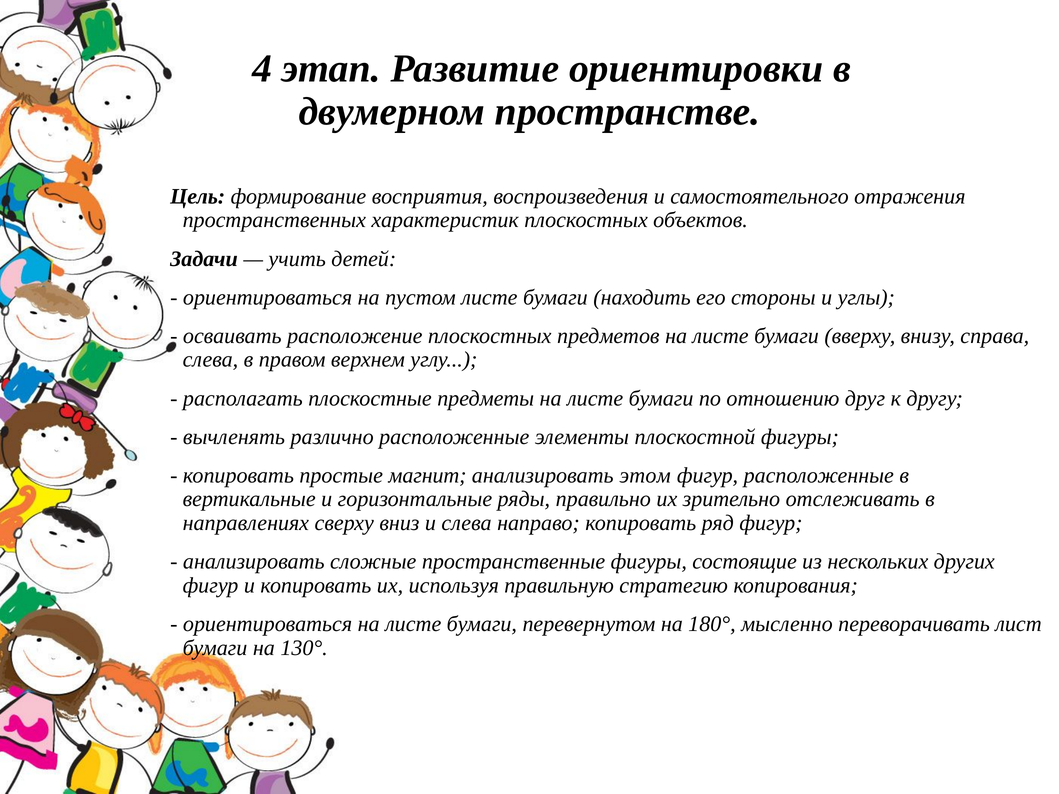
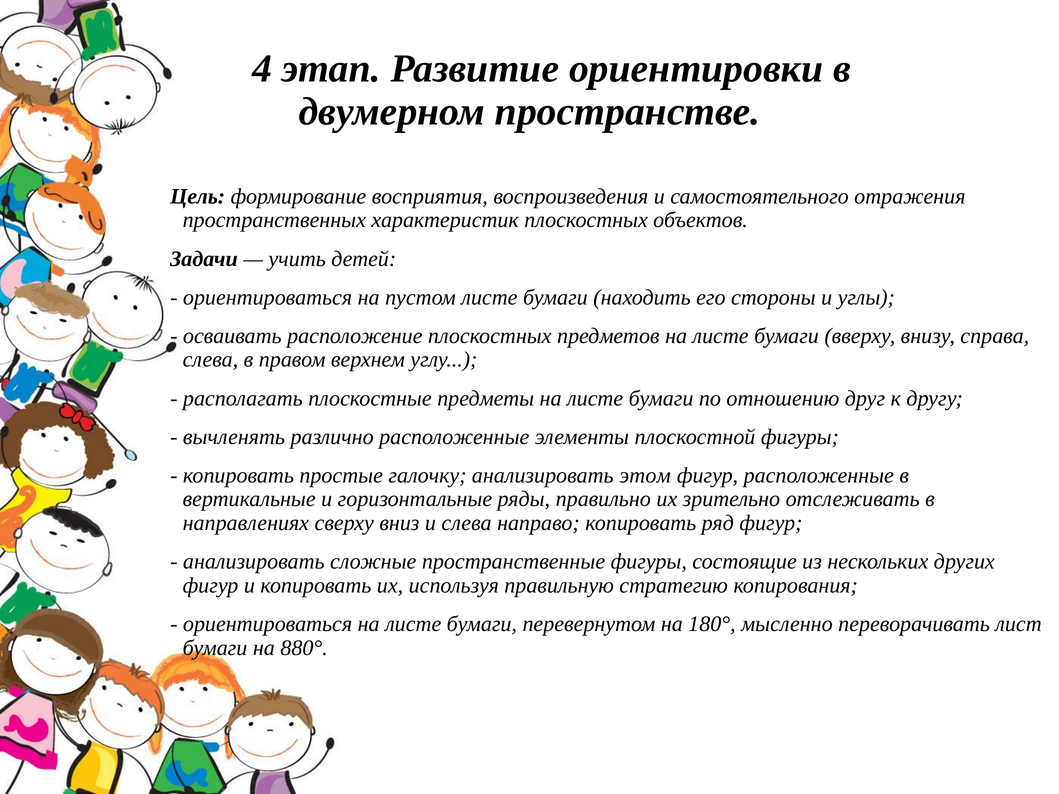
магнит: магнит -> галочку (427, 476)
130°: 130° -> 880° (304, 648)
